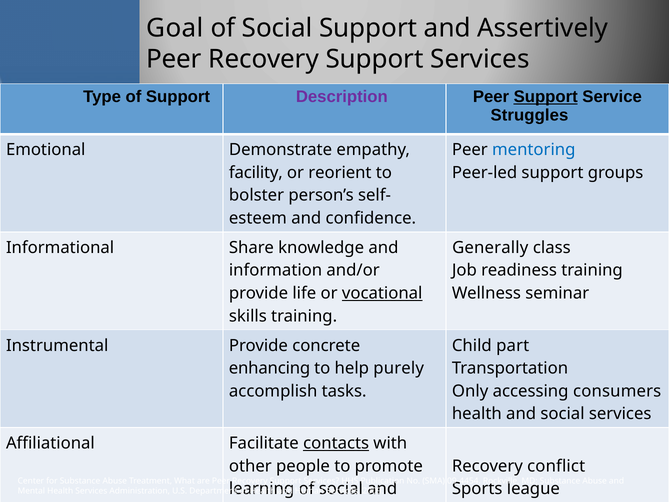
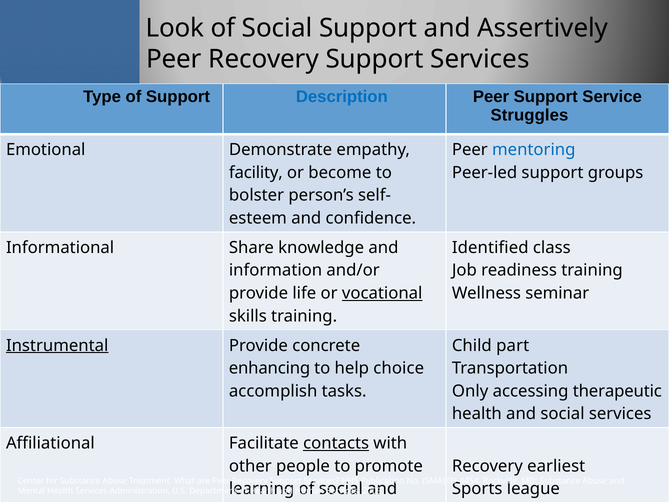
Goal: Goal -> Look (175, 28)
Description colour: purple -> blue (342, 97)
Support underline: present -> none (546, 97)
reorient: reorient -> become (340, 173)
Generally: Generally -> Identified (490, 248)
Instrumental underline: none -> present (57, 345)
purely: purely -> choice (399, 368)
consumers: consumers -> therapeutic (617, 391)
conflict: conflict -> earliest (556, 466)
